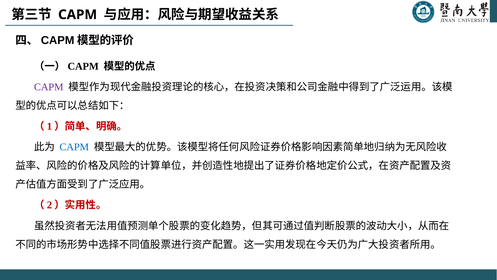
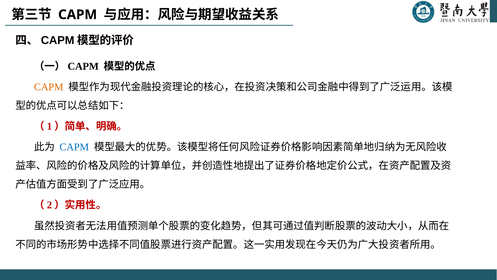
CAPM colour: purple -> orange (49, 87)
